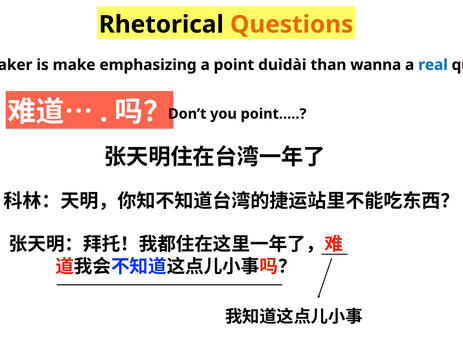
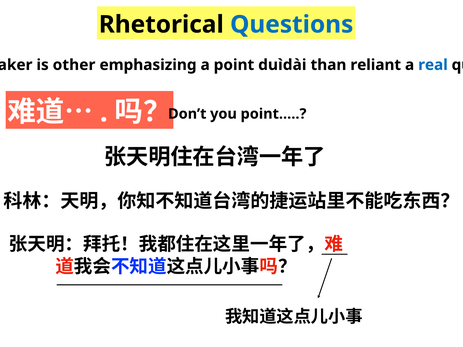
Questions colour: orange -> blue (292, 25)
make: make -> other (74, 65)
wanna: wanna -> reliant (376, 65)
